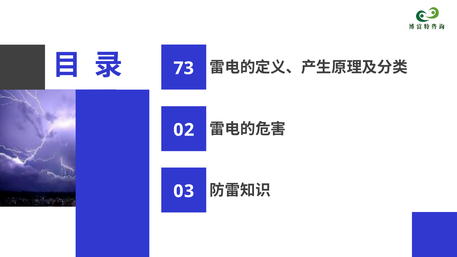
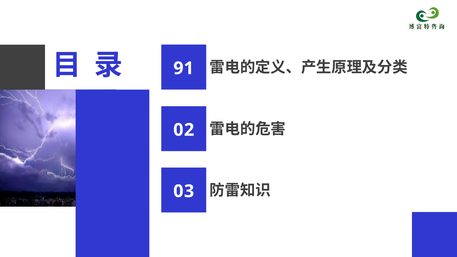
73: 73 -> 91 (184, 68)
